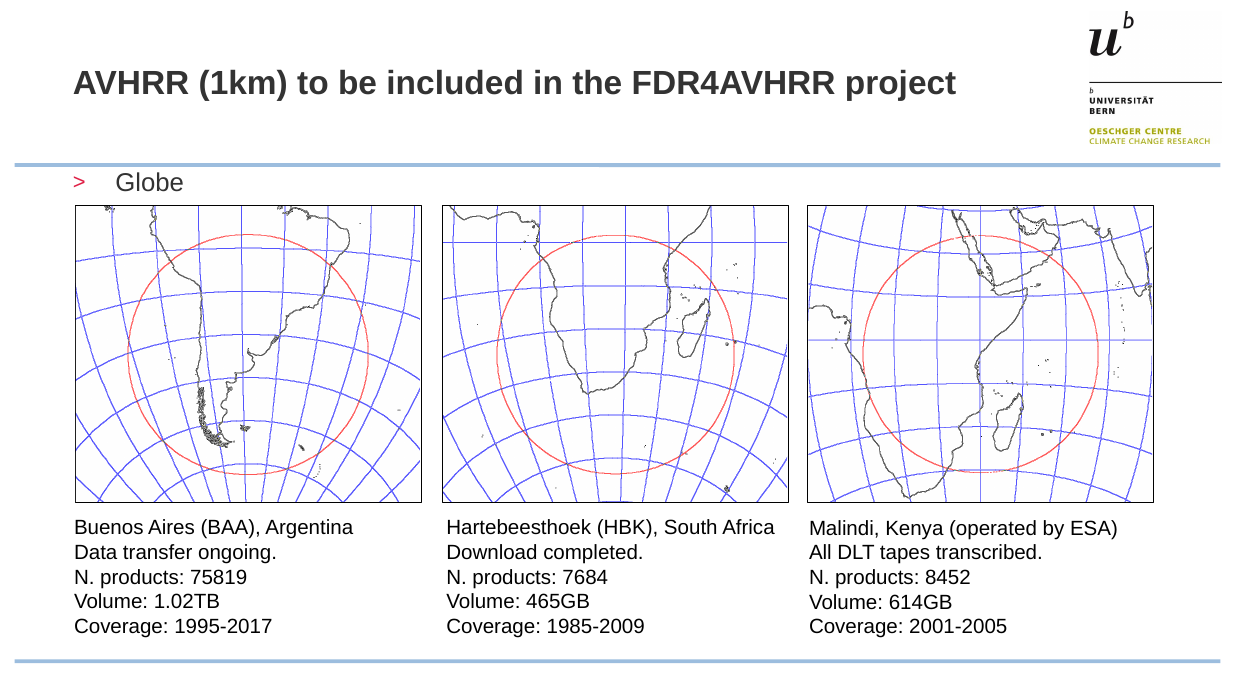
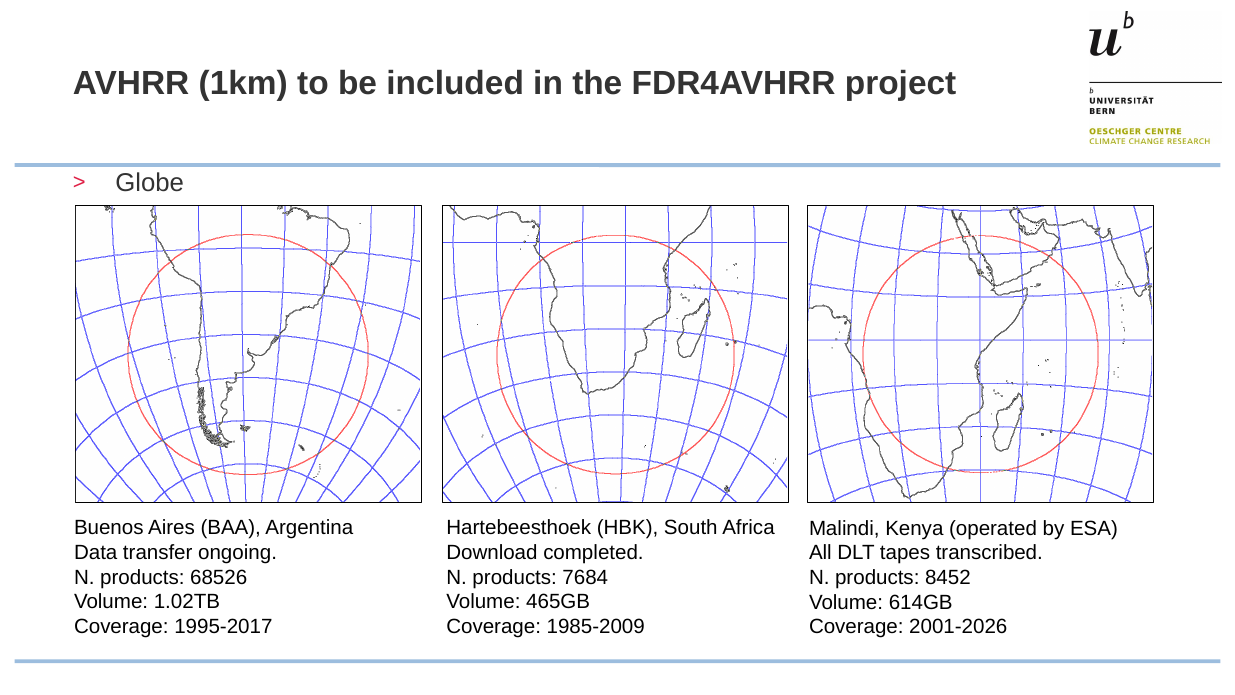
75819: 75819 -> 68526 (219, 577)
2001-2005: 2001-2005 -> 2001-2026 (958, 627)
